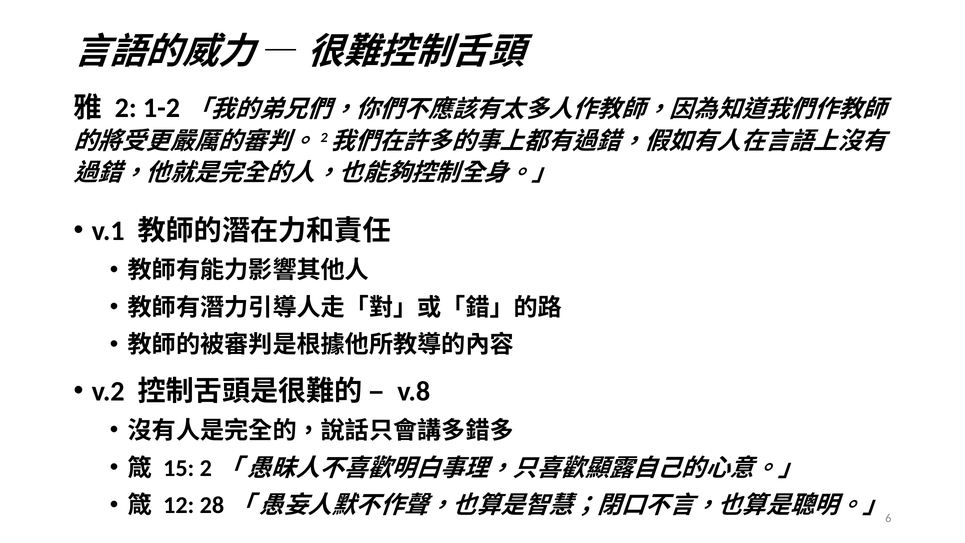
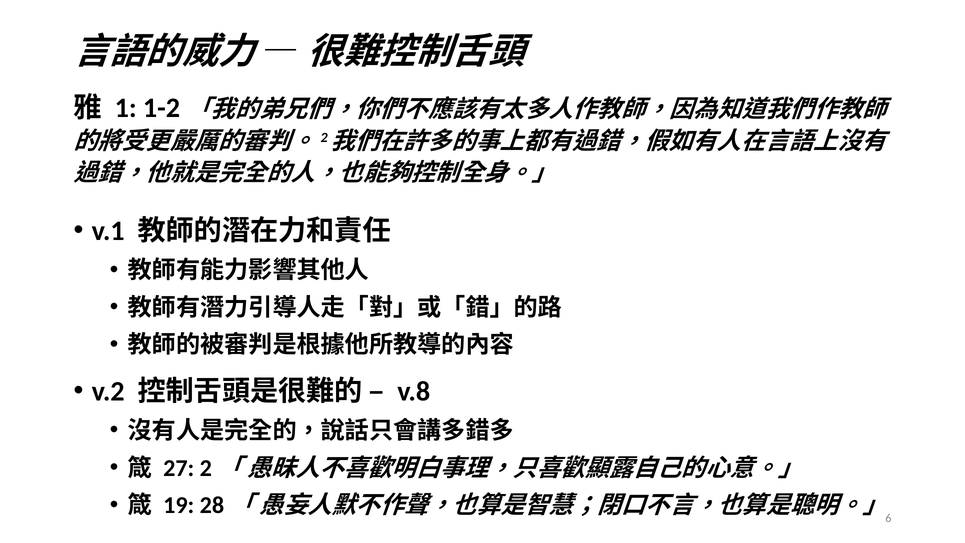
2: 2 -> 1 (126, 108)
15: 15 -> 27 (179, 468)
12: 12 -> 19 (179, 505)
